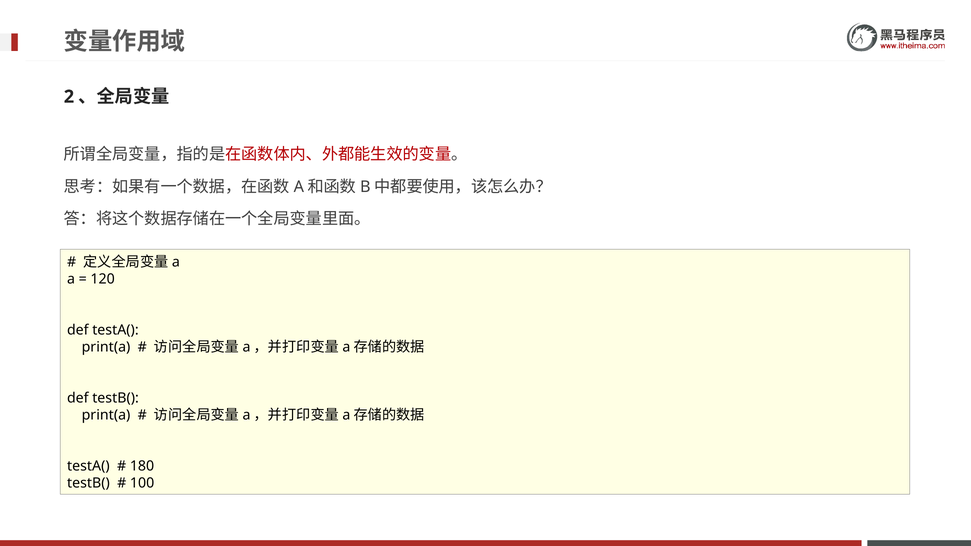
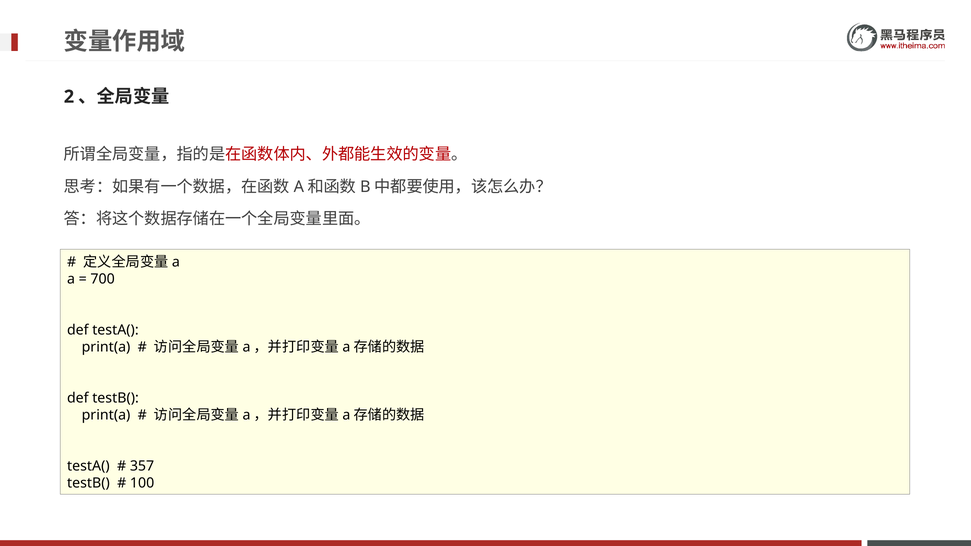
120: 120 -> 700 (103, 279)
180: 180 -> 357 (142, 466)
